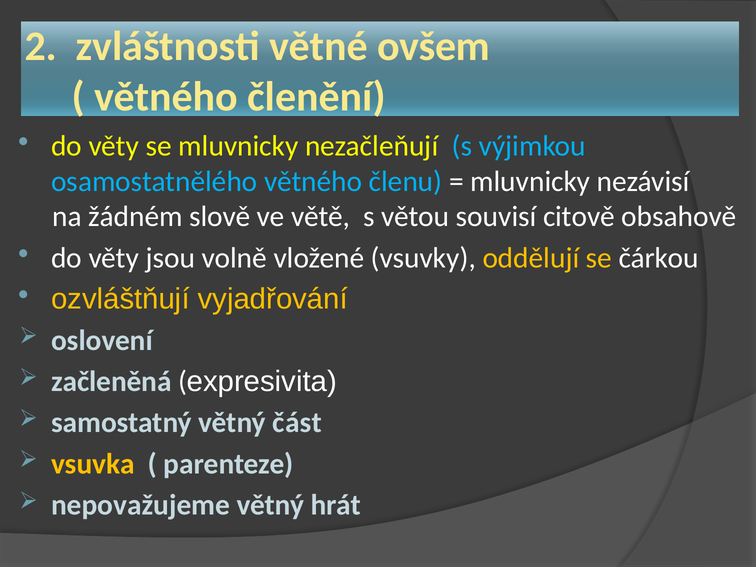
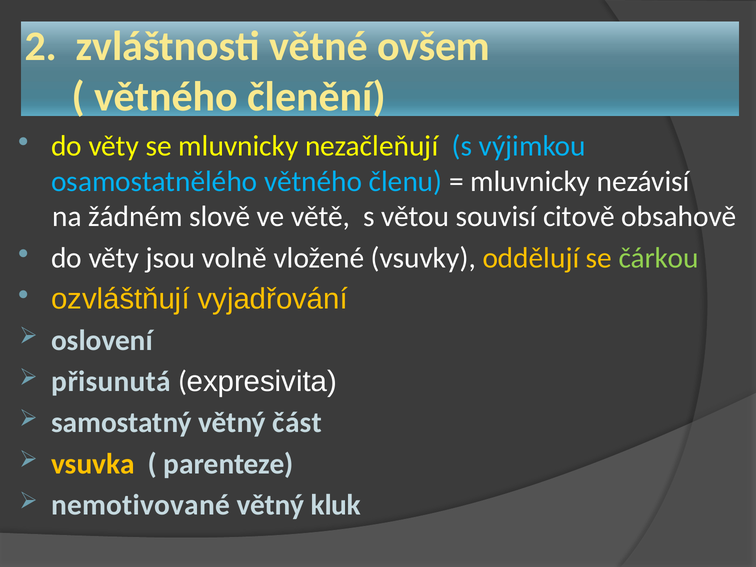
čárkou colour: white -> light green (659, 258)
začleněná: začleněná -> přisunutá (111, 382)
nepovažujeme: nepovažujeme -> nemotivované (140, 505)
hrát: hrát -> kluk (336, 505)
